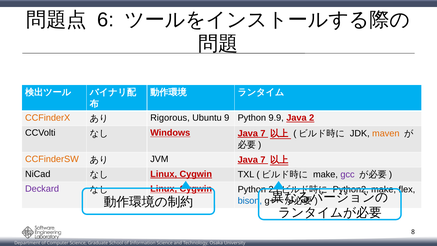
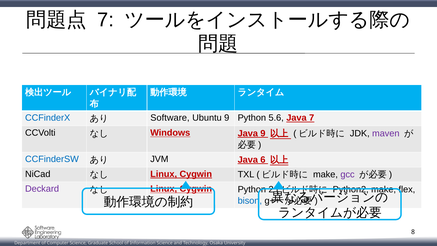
6: 6 -> 7 (106, 20)
CCFinderX colour: orange -> blue (48, 118)
Rigorous: Rigorous -> Software (170, 118)
9.9: 9.9 -> 5.6 (276, 118)
Java 2: 2 -> 7 (312, 118)
Windows Java 7: 7 -> 9 (263, 133)
maven colour: orange -> purple (386, 133)
CCFinderSW colour: orange -> blue (52, 159)
JVM Java 7: 7 -> 6 (263, 160)
